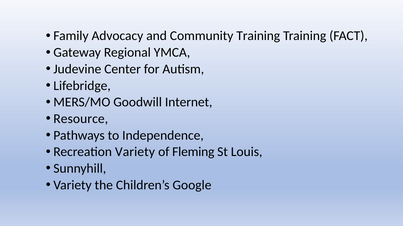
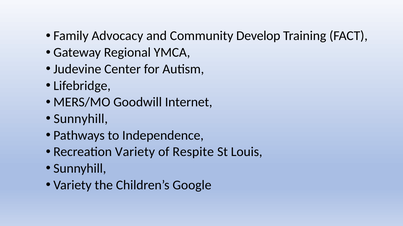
Community Training: Training -> Develop (258, 36)
Resource: Resource -> Sunnyhill (81, 119)
Fleming: Fleming -> Respite (193, 152)
